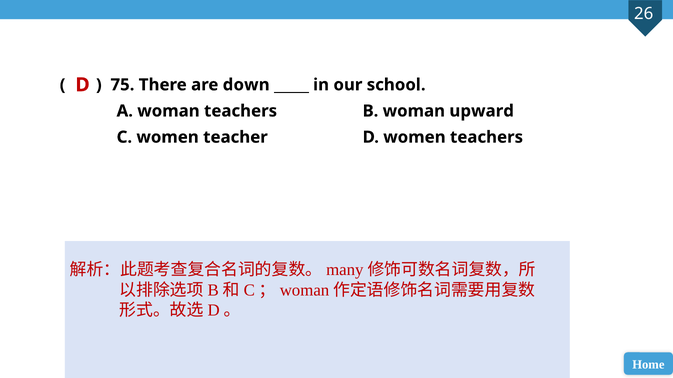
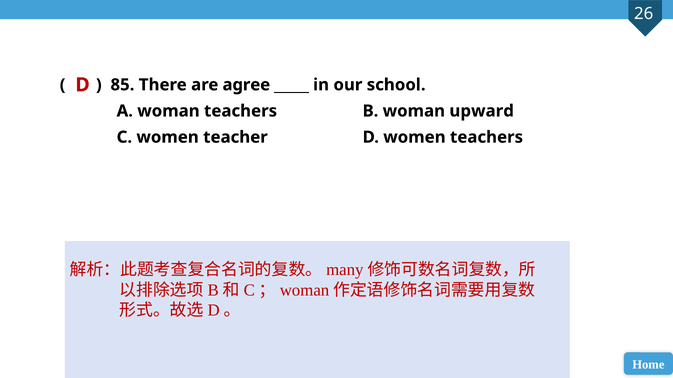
75: 75 -> 85 (122, 85)
down: down -> agree (246, 85)
